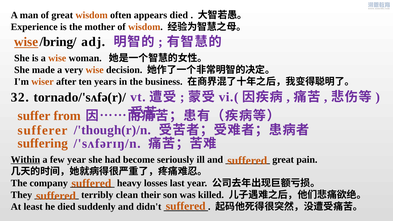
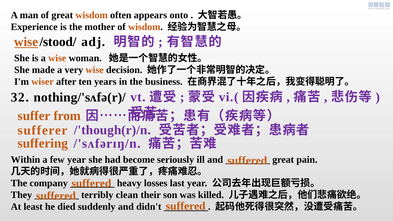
appears died: died -> onto (179, 15)
/bring/: /bring/ -> /stood/ (58, 42)
tornado/'sʌfə(r)/: tornado/'sʌfə(r)/ -> nothing/'sʌfə(r)/ (80, 97)
Within underline: present -> none (25, 160)
